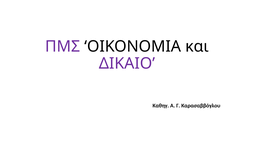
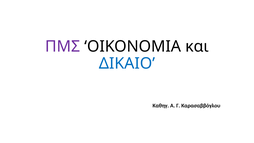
ΔΙΚΑΙΟ colour: purple -> blue (127, 63)
